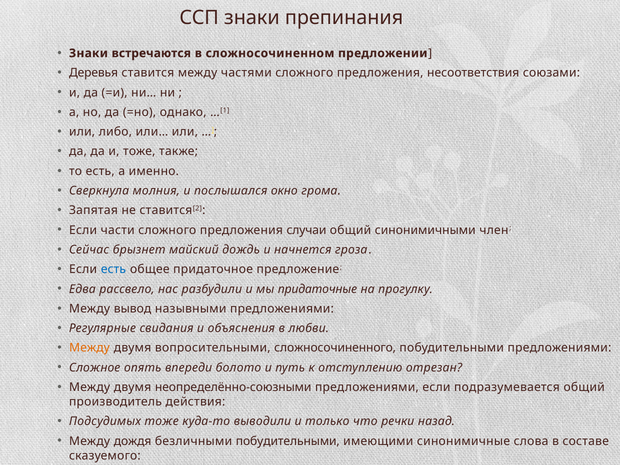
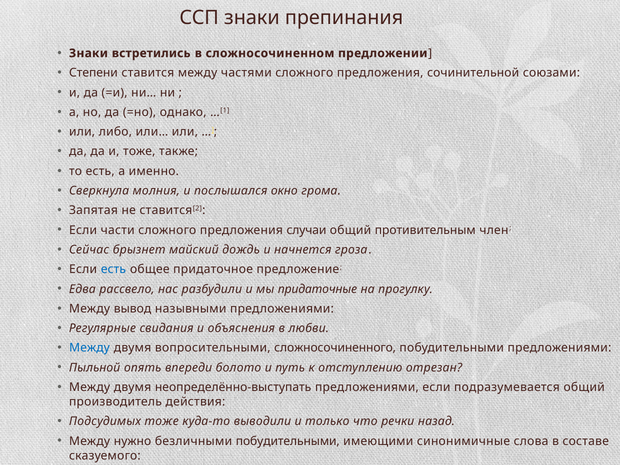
встречаются: встречаются -> встретились (151, 53)
Деревья: Деревья -> Степени (93, 73)
несоответствия: несоответствия -> сочинительной (473, 73)
синонимичными: синонимичными -> противительным (425, 230)
Между colour: orange -> blue (90, 348)
Сложное: Сложное -> Пыльной (95, 368)
неопределённо-союзными: неопределённо-союзными -> неопределённо-выступать (233, 387)
Между дождя: дождя -> нужно (133, 441)
